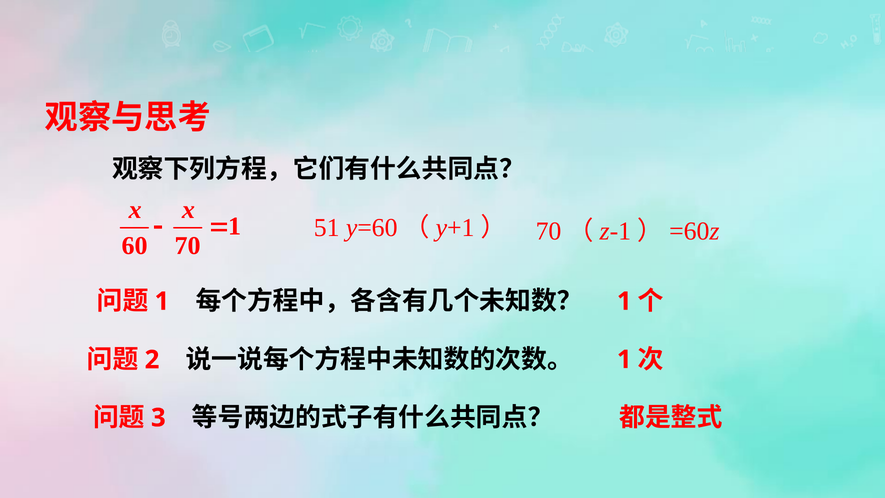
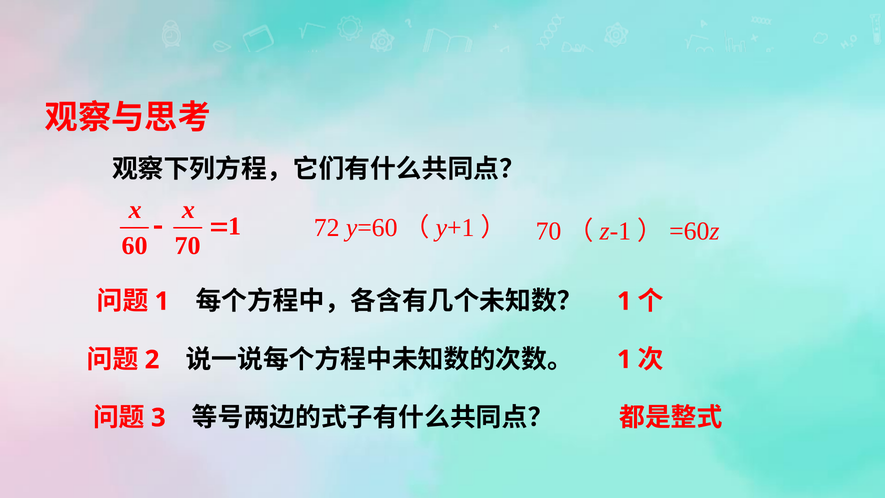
51: 51 -> 72 (327, 228)
